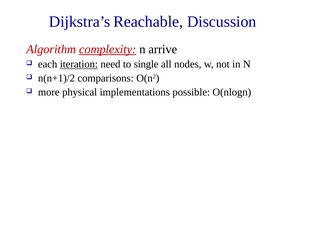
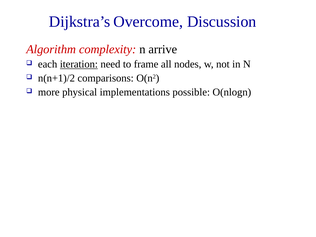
Reachable: Reachable -> Overcome (148, 22)
complexity underline: present -> none (108, 49)
single: single -> frame (146, 64)
